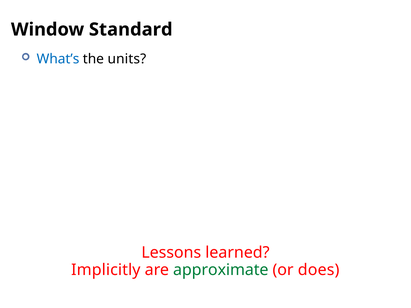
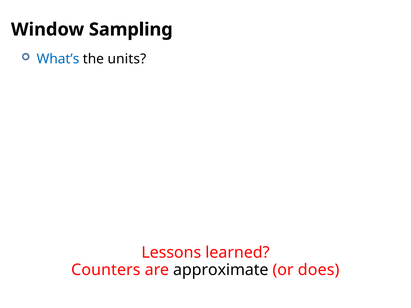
Standard: Standard -> Sampling (131, 30)
Implicitly: Implicitly -> Counters (106, 270)
approximate colour: green -> black (221, 270)
